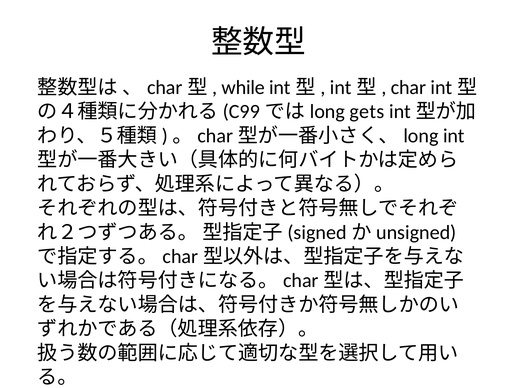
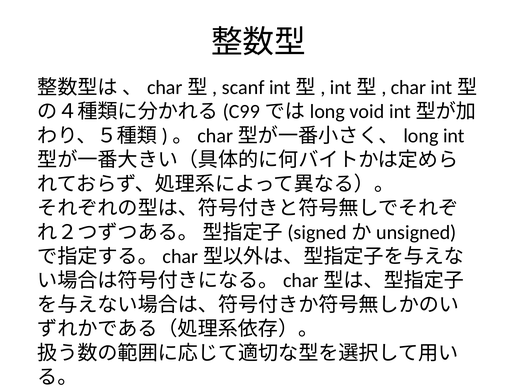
while: while -> scanf (243, 87)
gets: gets -> void (367, 112)
